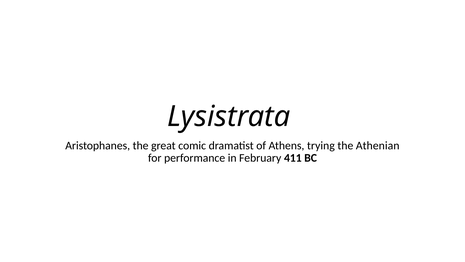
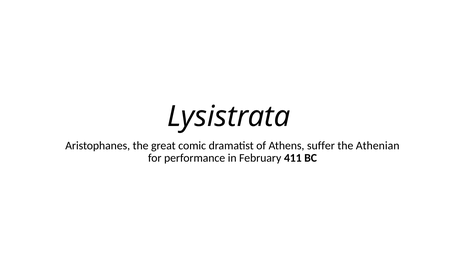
trying: trying -> suffer (321, 145)
